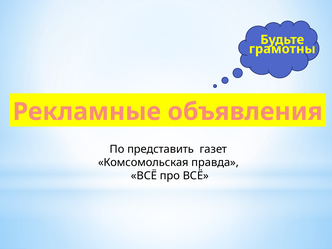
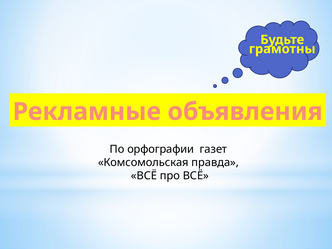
представить: представить -> орфографии (161, 149)
